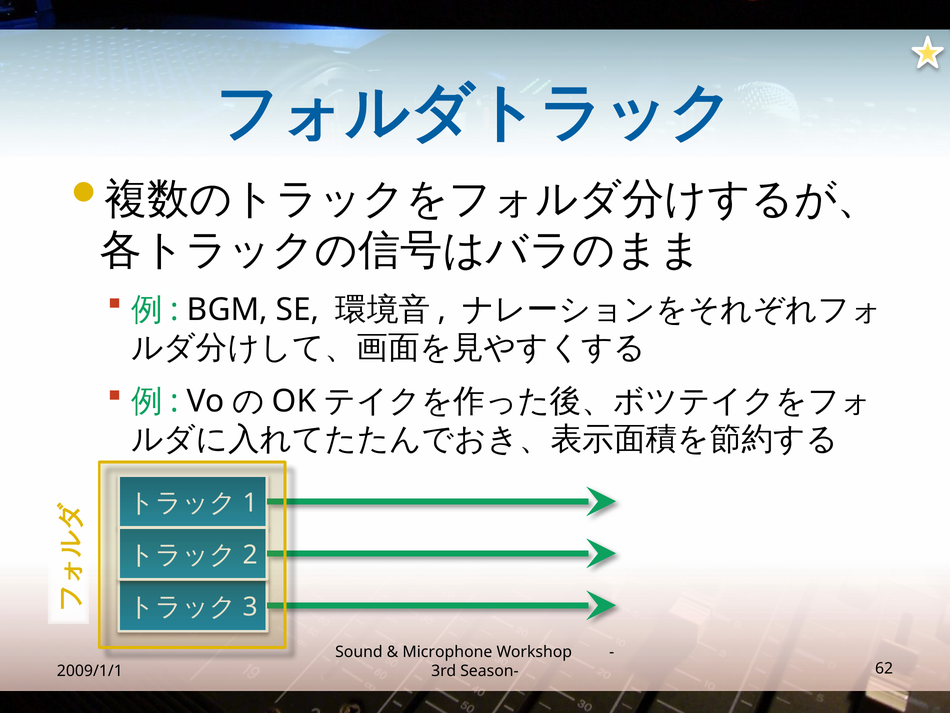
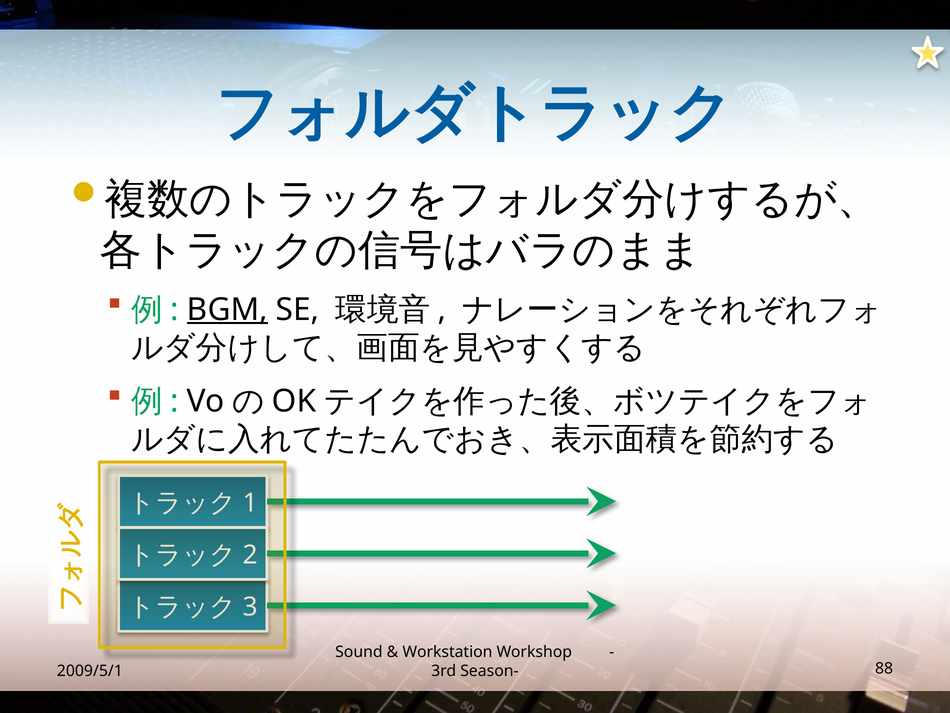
BGM underline: none -> present (227, 309)
Microphone: Microphone -> Workstation (447, 652)
2009/1/1: 2009/1/1 -> 2009/5/1 (90, 671)
62: 62 -> 88 (884, 668)
